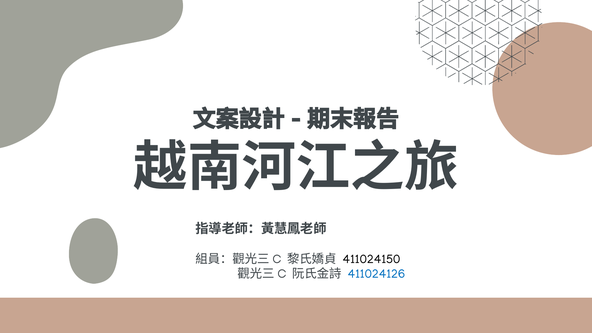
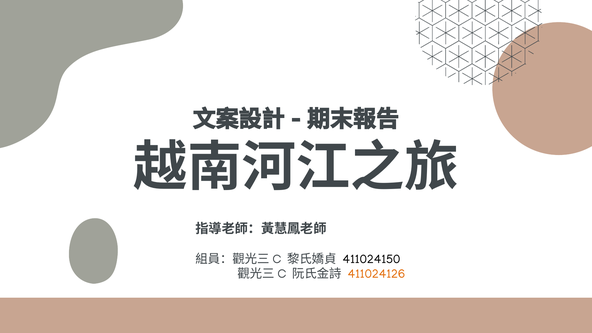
411024126 colour: blue -> orange (376, 274)
